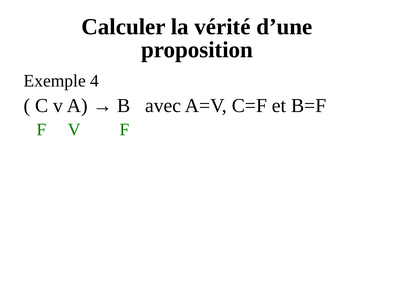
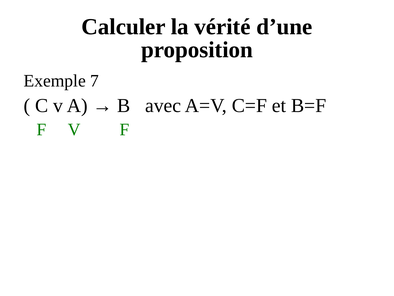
4: 4 -> 7 (95, 81)
